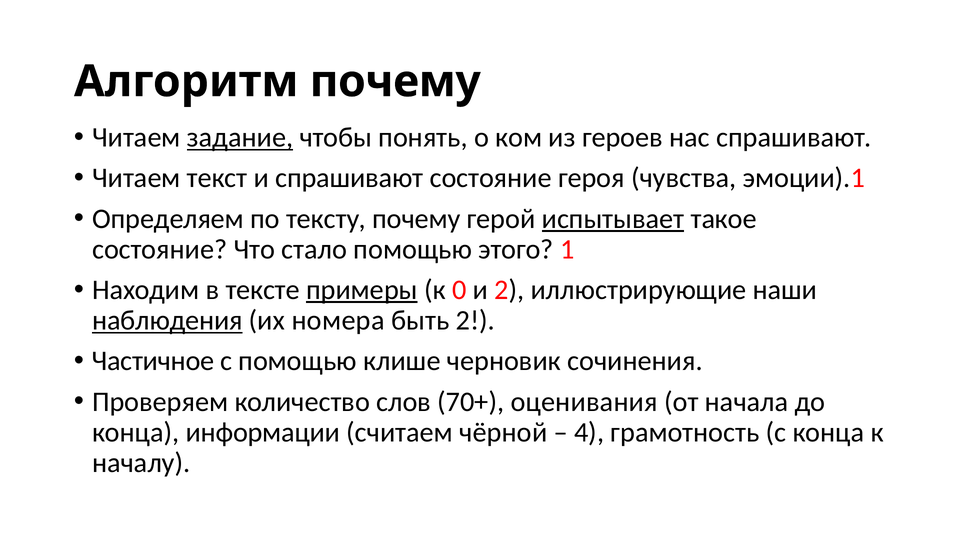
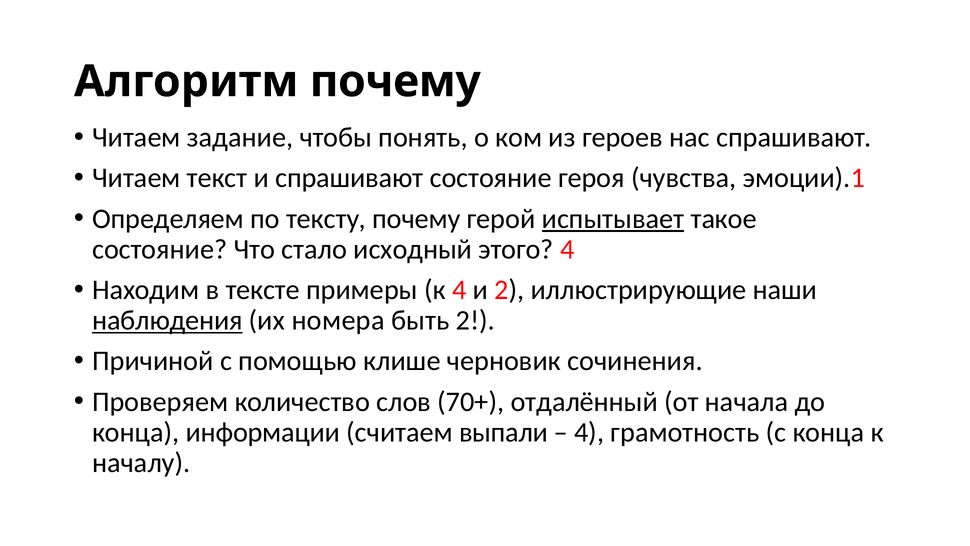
задание underline: present -> none (240, 137)
стало помощью: помощью -> исходный (413, 249)
этого 1: 1 -> 4 (567, 249)
примеры underline: present -> none (362, 290)
к 0: 0 -> 4 (459, 290)
Частичное: Частичное -> Причиной (153, 361)
оценивания: оценивания -> отдалённый (584, 401)
чёрной: чёрной -> выпали (503, 432)
